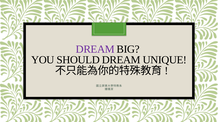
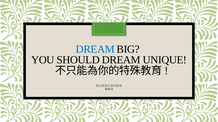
DREAM colour: purple -> blue (95, 49)
